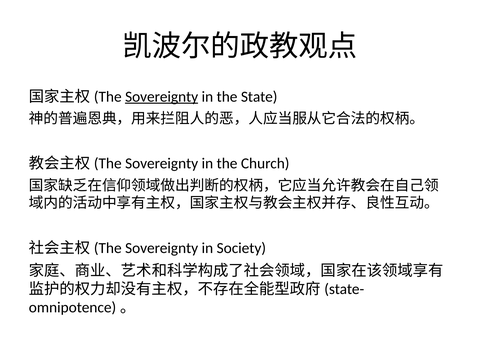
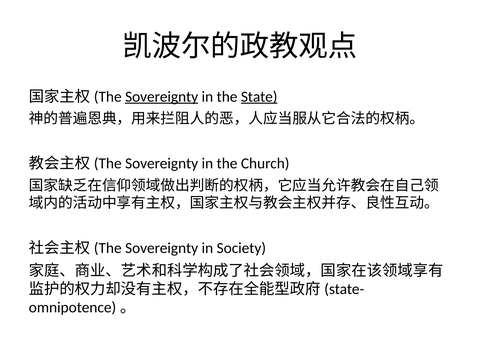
State underline: none -> present (259, 97)
